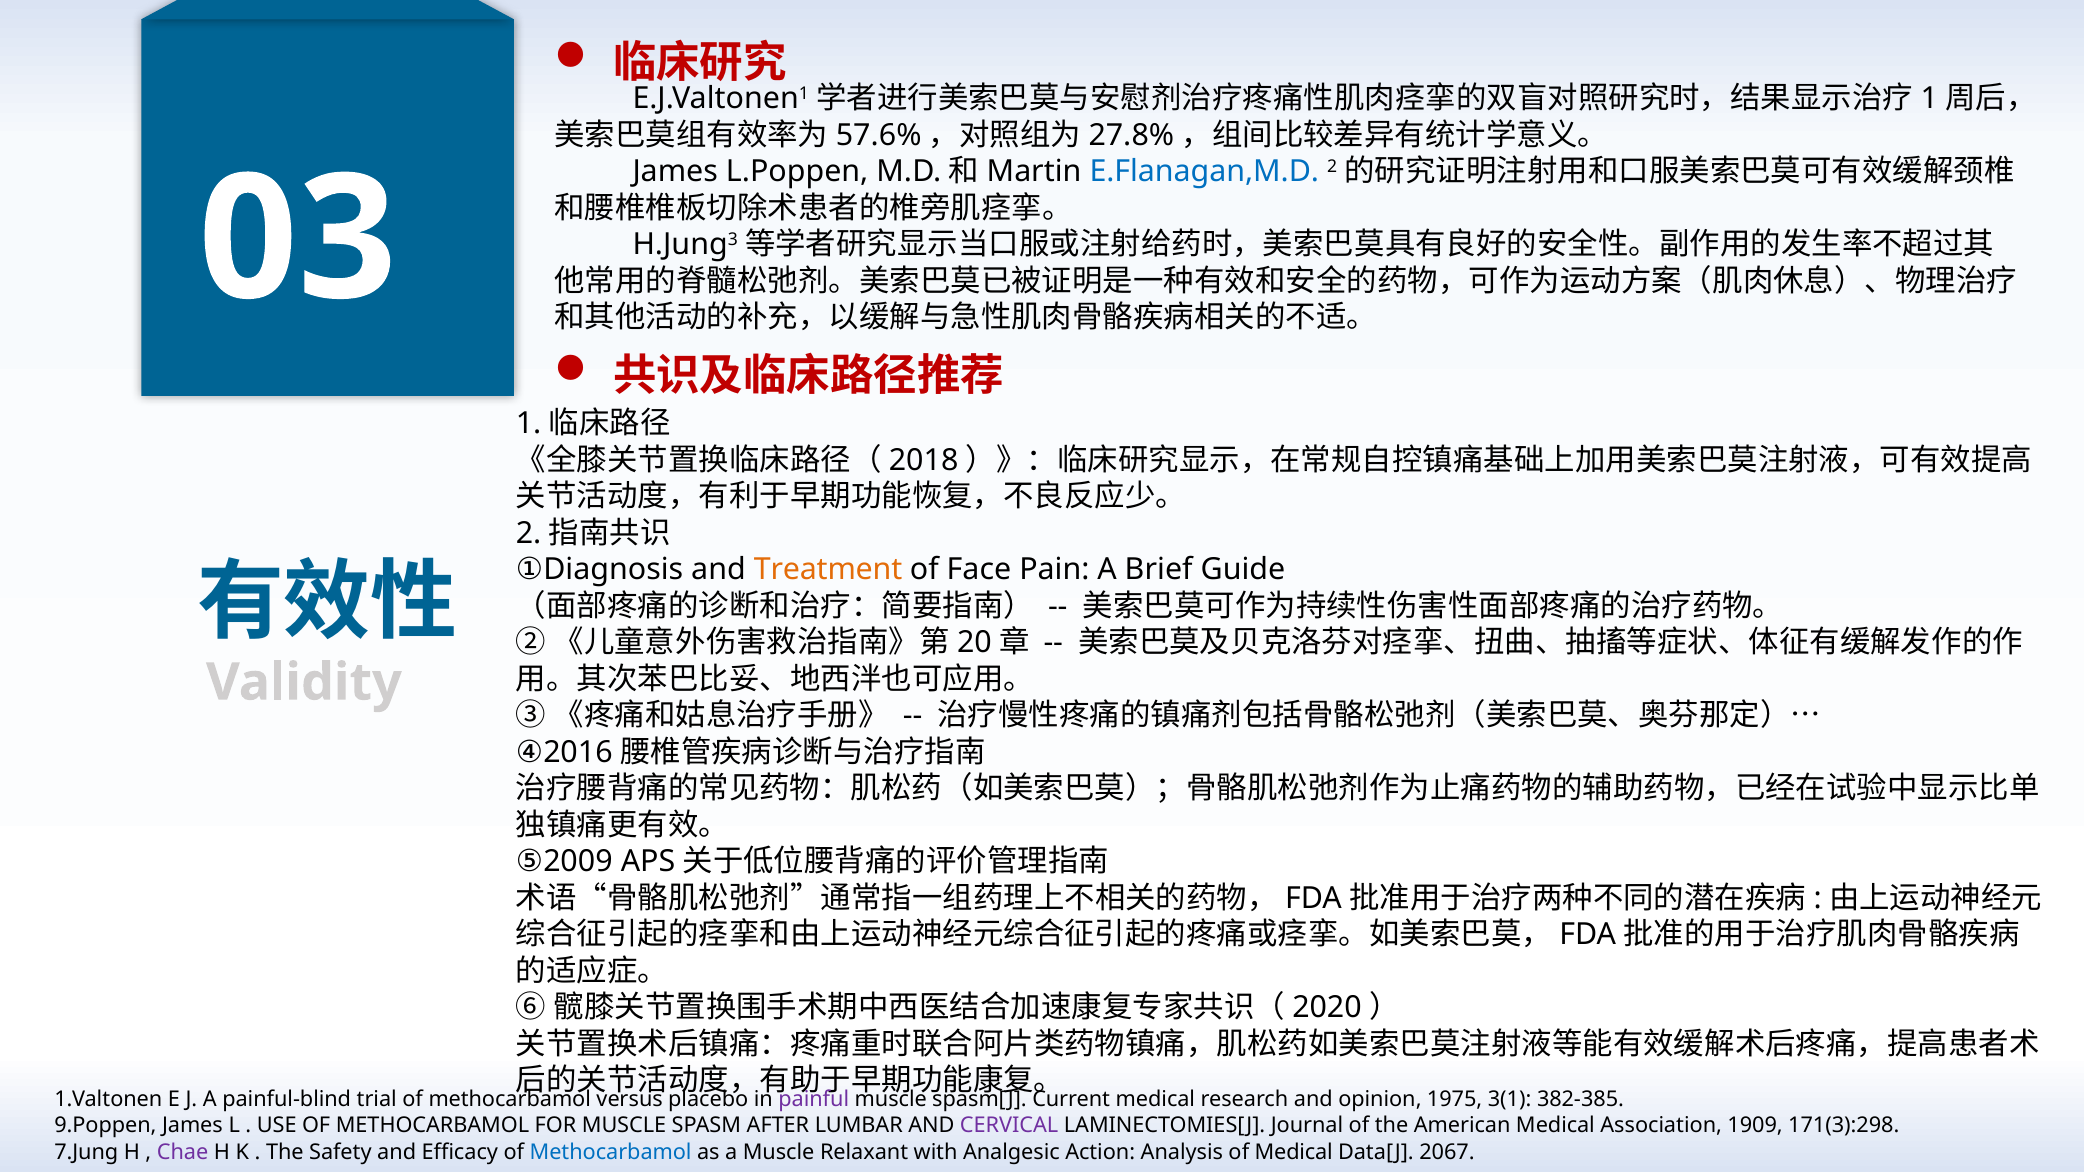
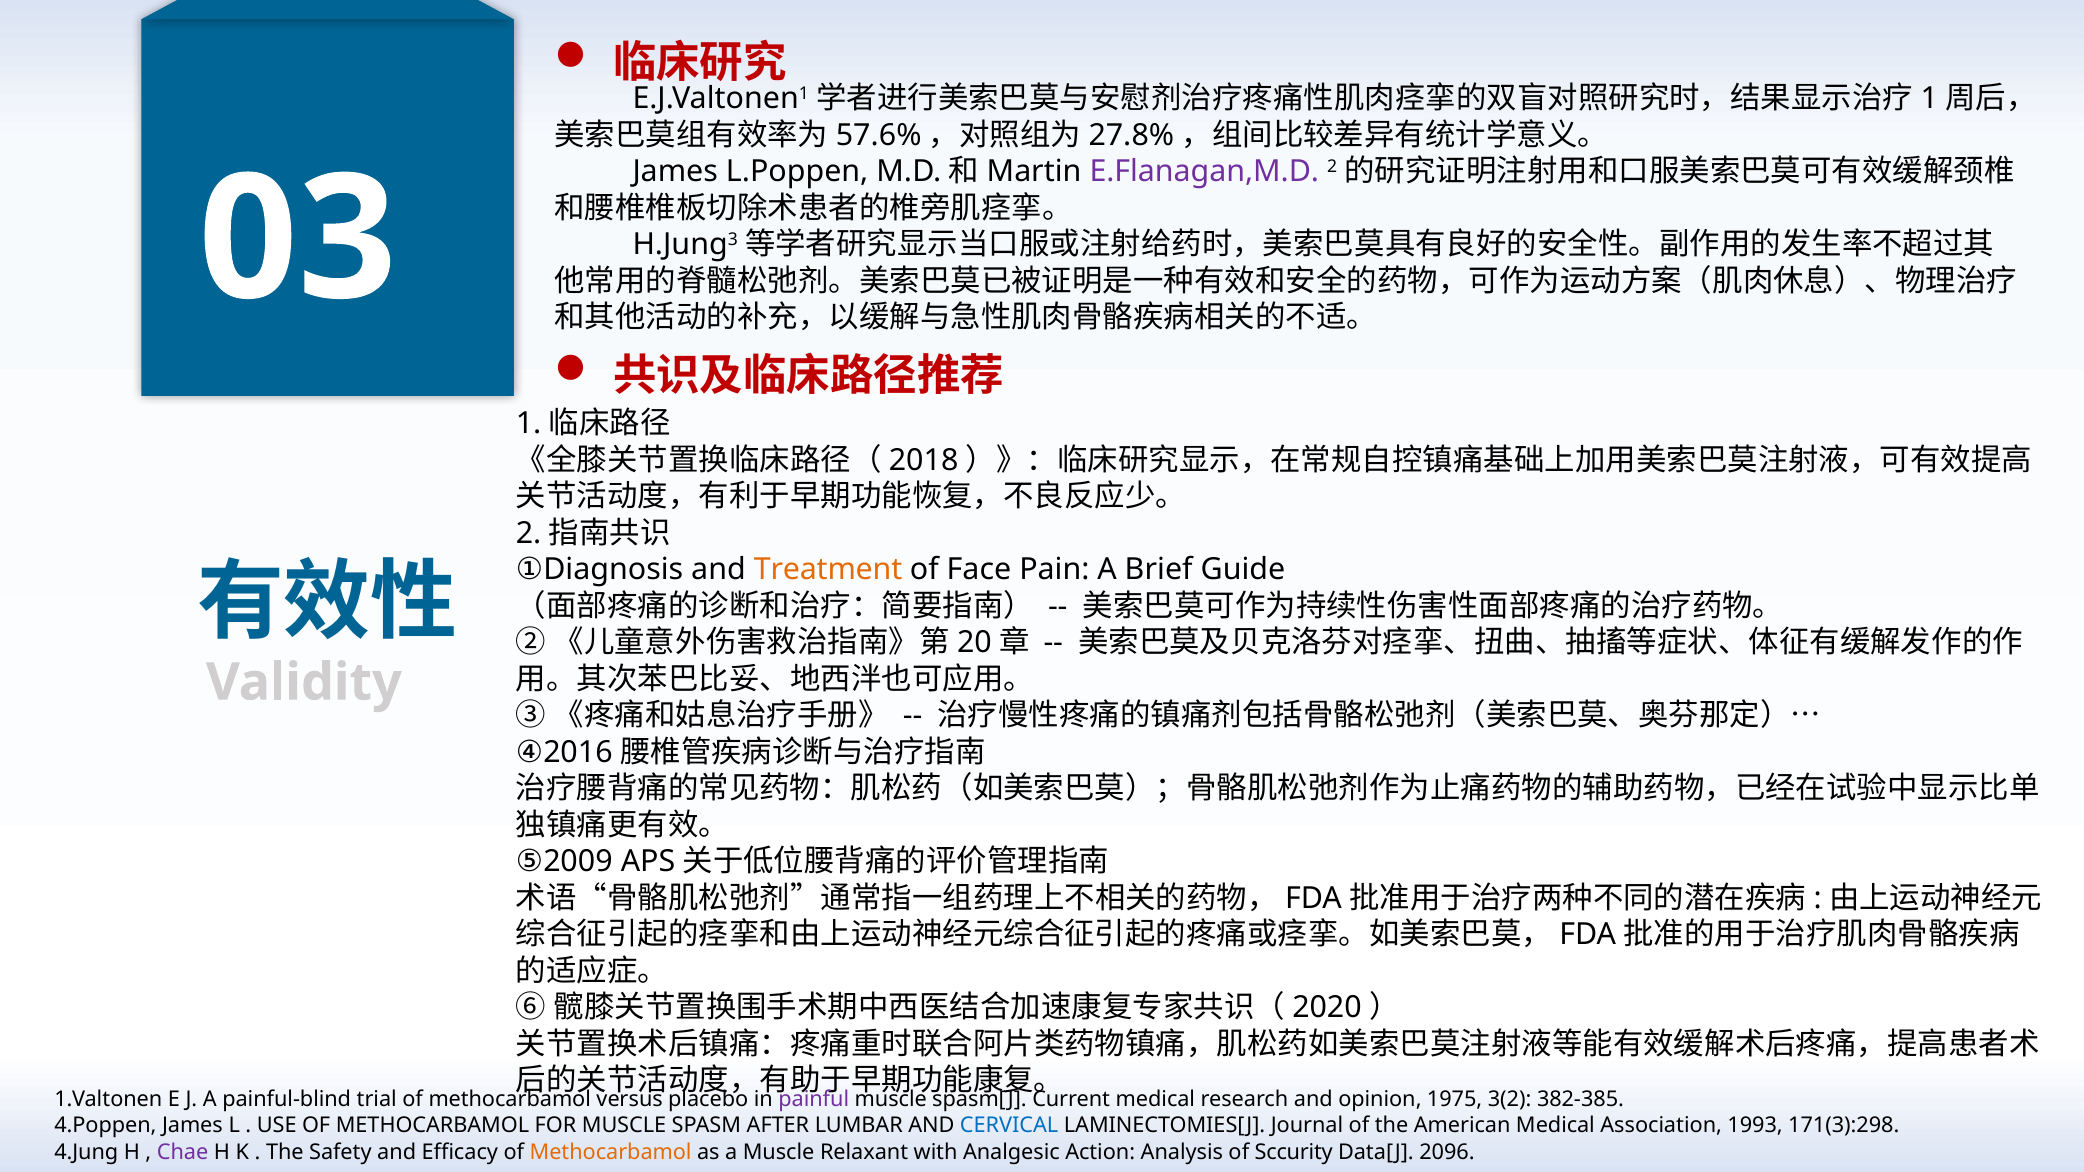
E.Flanagan,M.D colour: blue -> purple (1204, 172)
3(1: 3(1 -> 3(2 (1510, 1100)
9.Poppen: 9.Poppen -> 4.Poppen (105, 1126)
CERVICAL colour: purple -> blue (1009, 1126)
1909: 1909 -> 1993 (1755, 1126)
7.Jung: 7.Jung -> 4.Jung (86, 1152)
Methocarbamol colour: blue -> orange (611, 1152)
of Medical: Medical -> Sccurity (1294, 1152)
2067: 2067 -> 2096 (1447, 1152)
